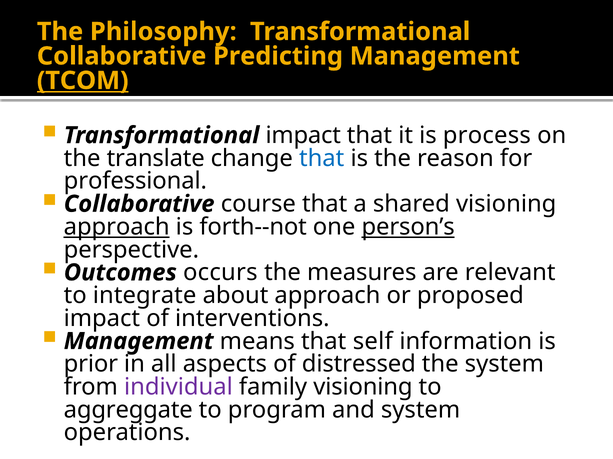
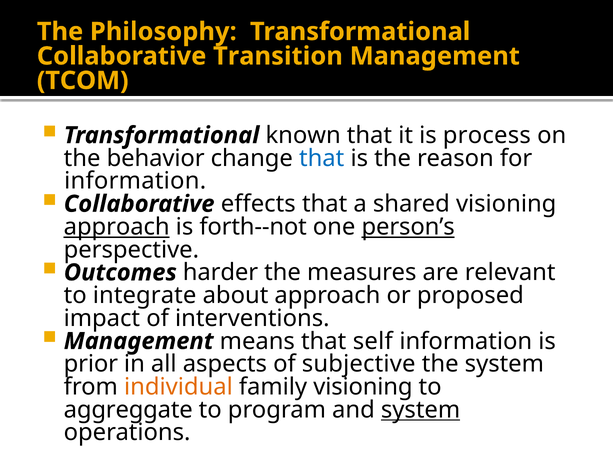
Predicting: Predicting -> Transition (278, 56)
TCOM underline: present -> none (83, 81)
Transformational impact: impact -> known (303, 136)
translate: translate -> behavior (156, 158)
professional: professional -> information (135, 181)
course: course -> effects (258, 204)
occurs: occurs -> harder (221, 273)
distressed: distressed -> subjective (359, 365)
individual colour: purple -> orange (178, 388)
system underline: none -> present (421, 410)
